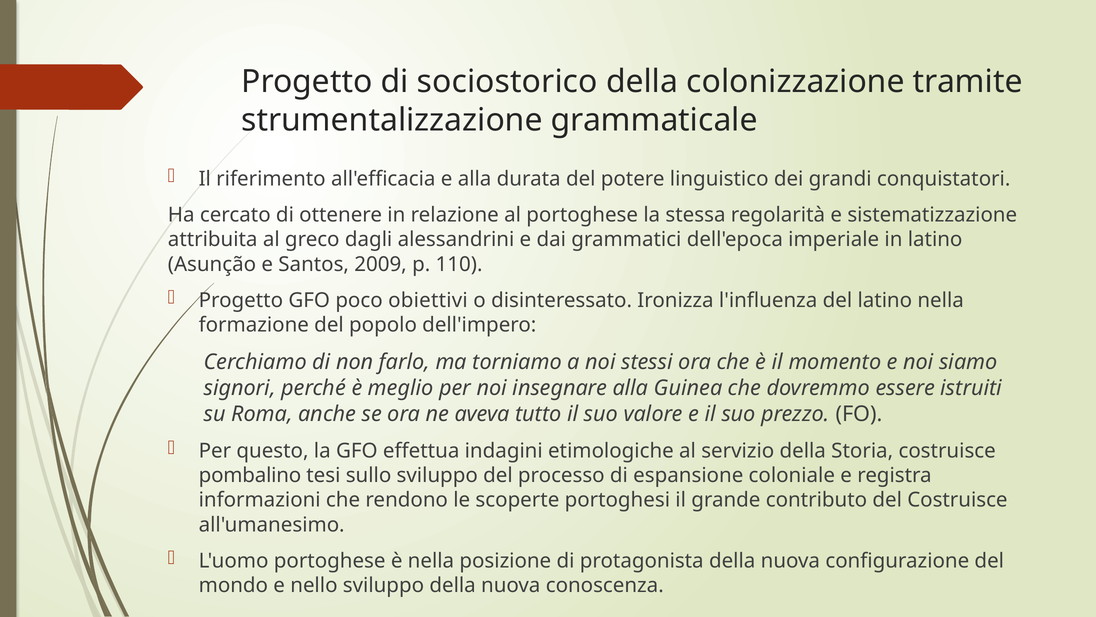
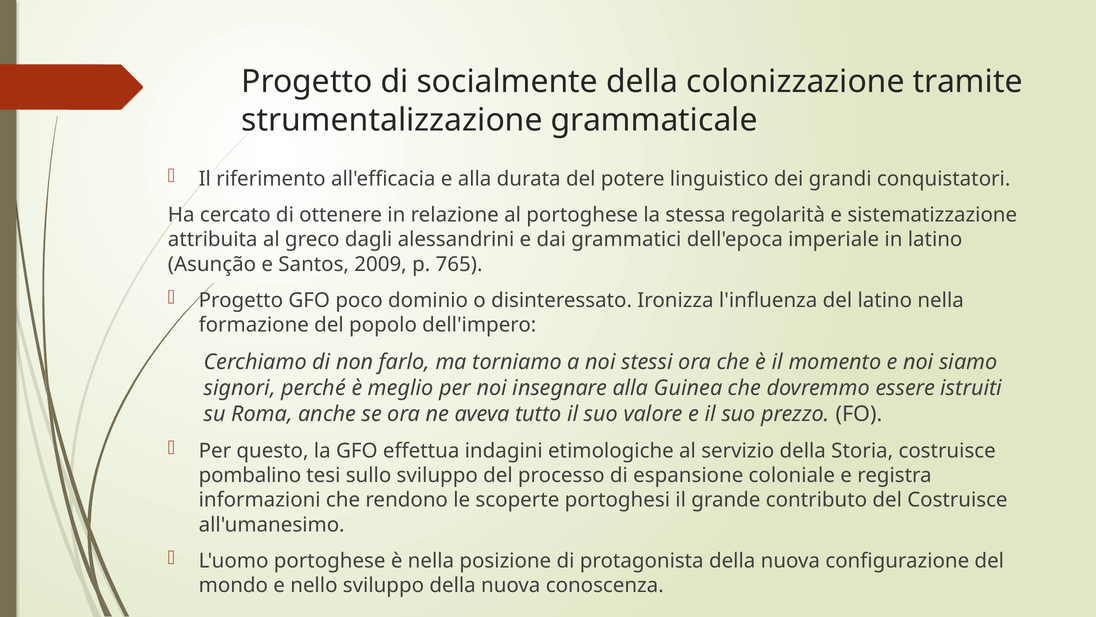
sociostorico: sociostorico -> socialmente (507, 82)
110: 110 -> 765 (459, 264)
obiettivi: obiettivi -> dominio (428, 300)
